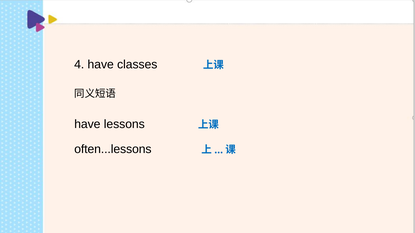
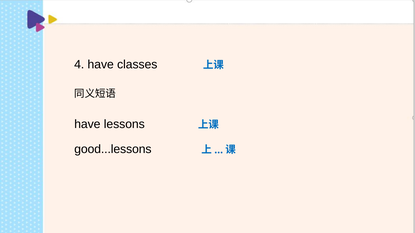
often...lessons: often...lessons -> good...lessons (113, 150)
